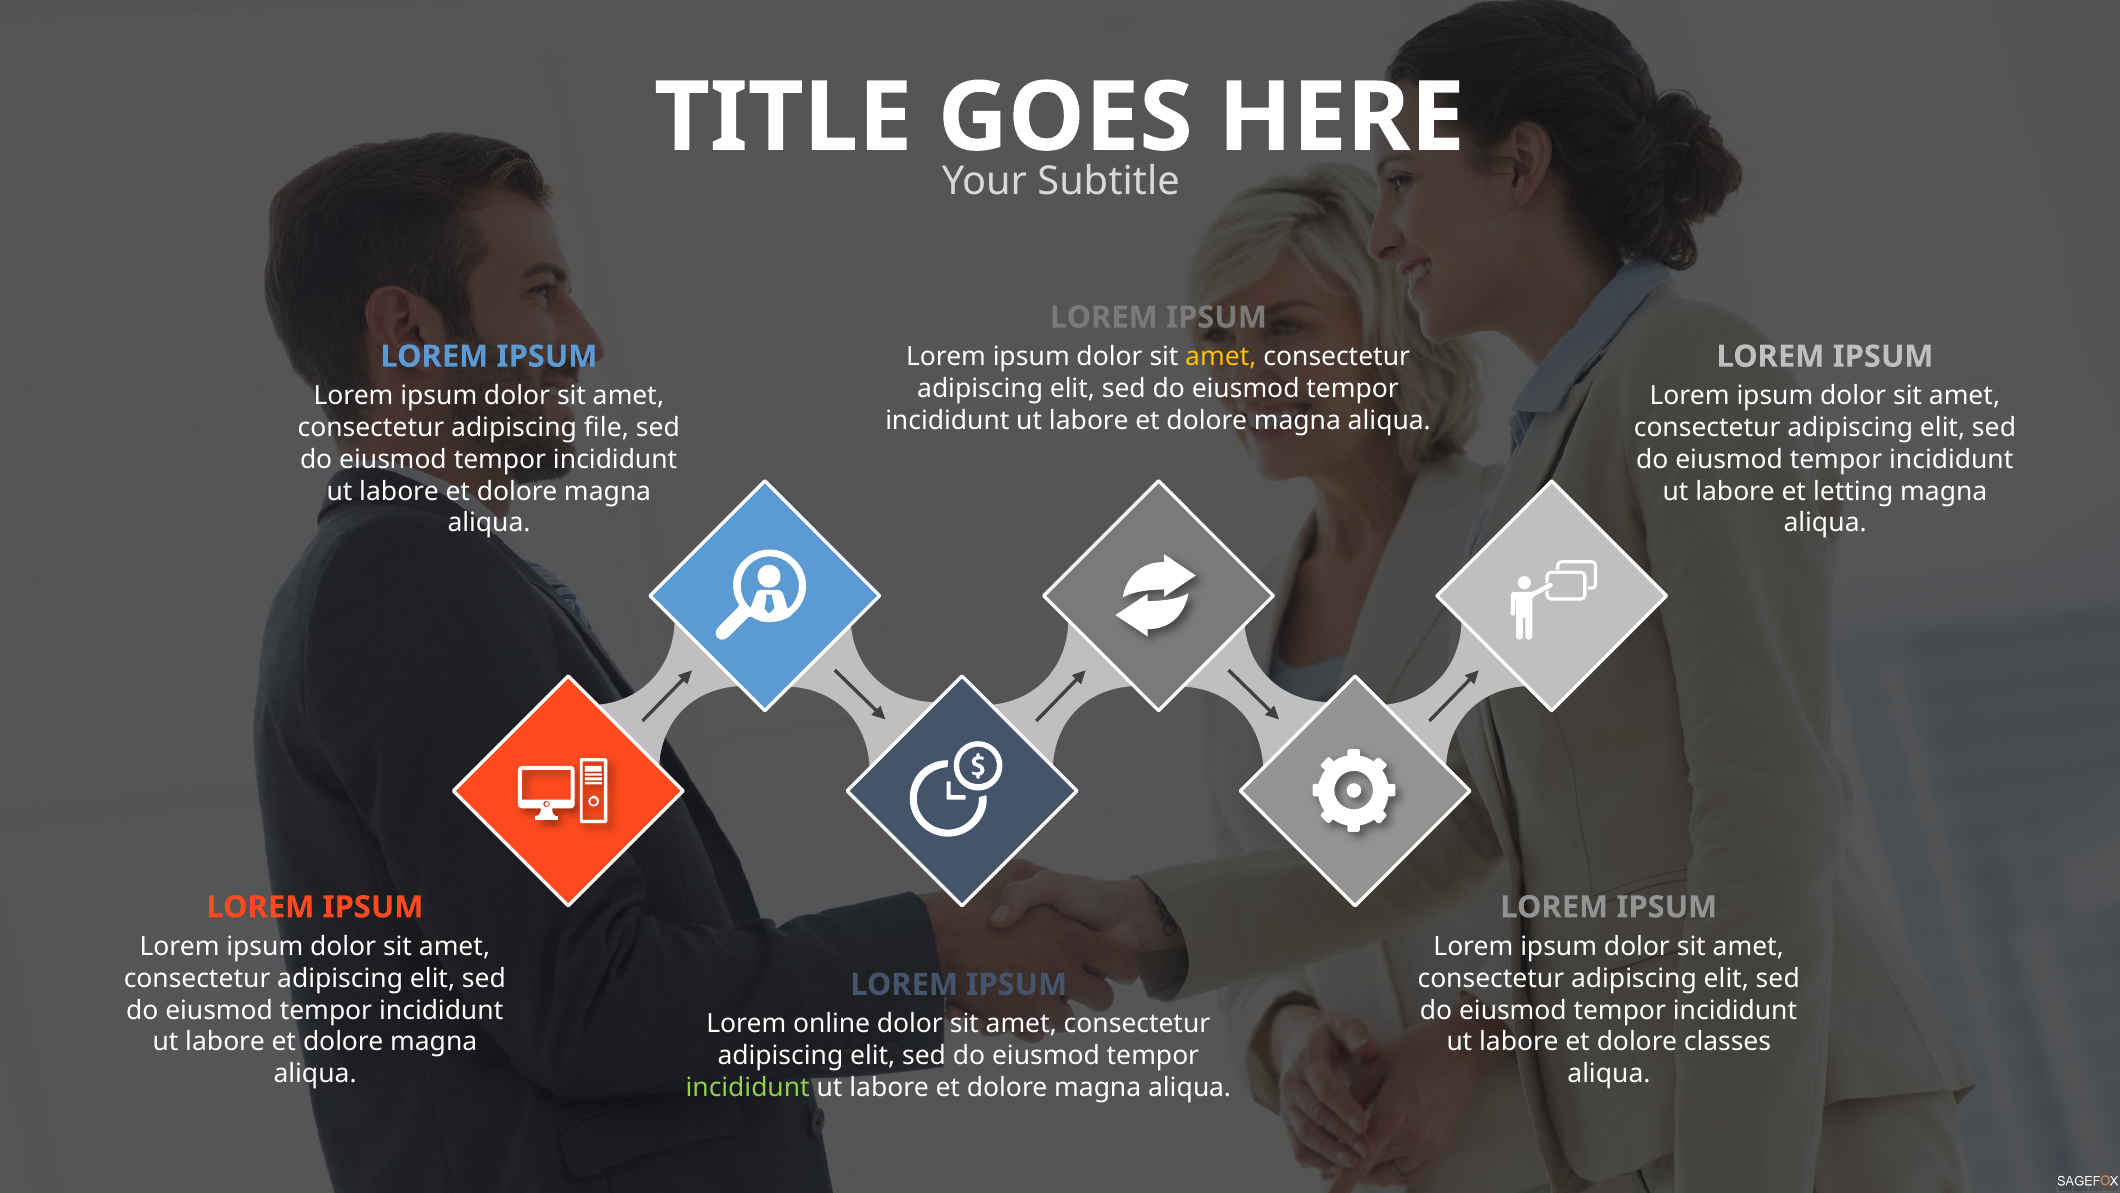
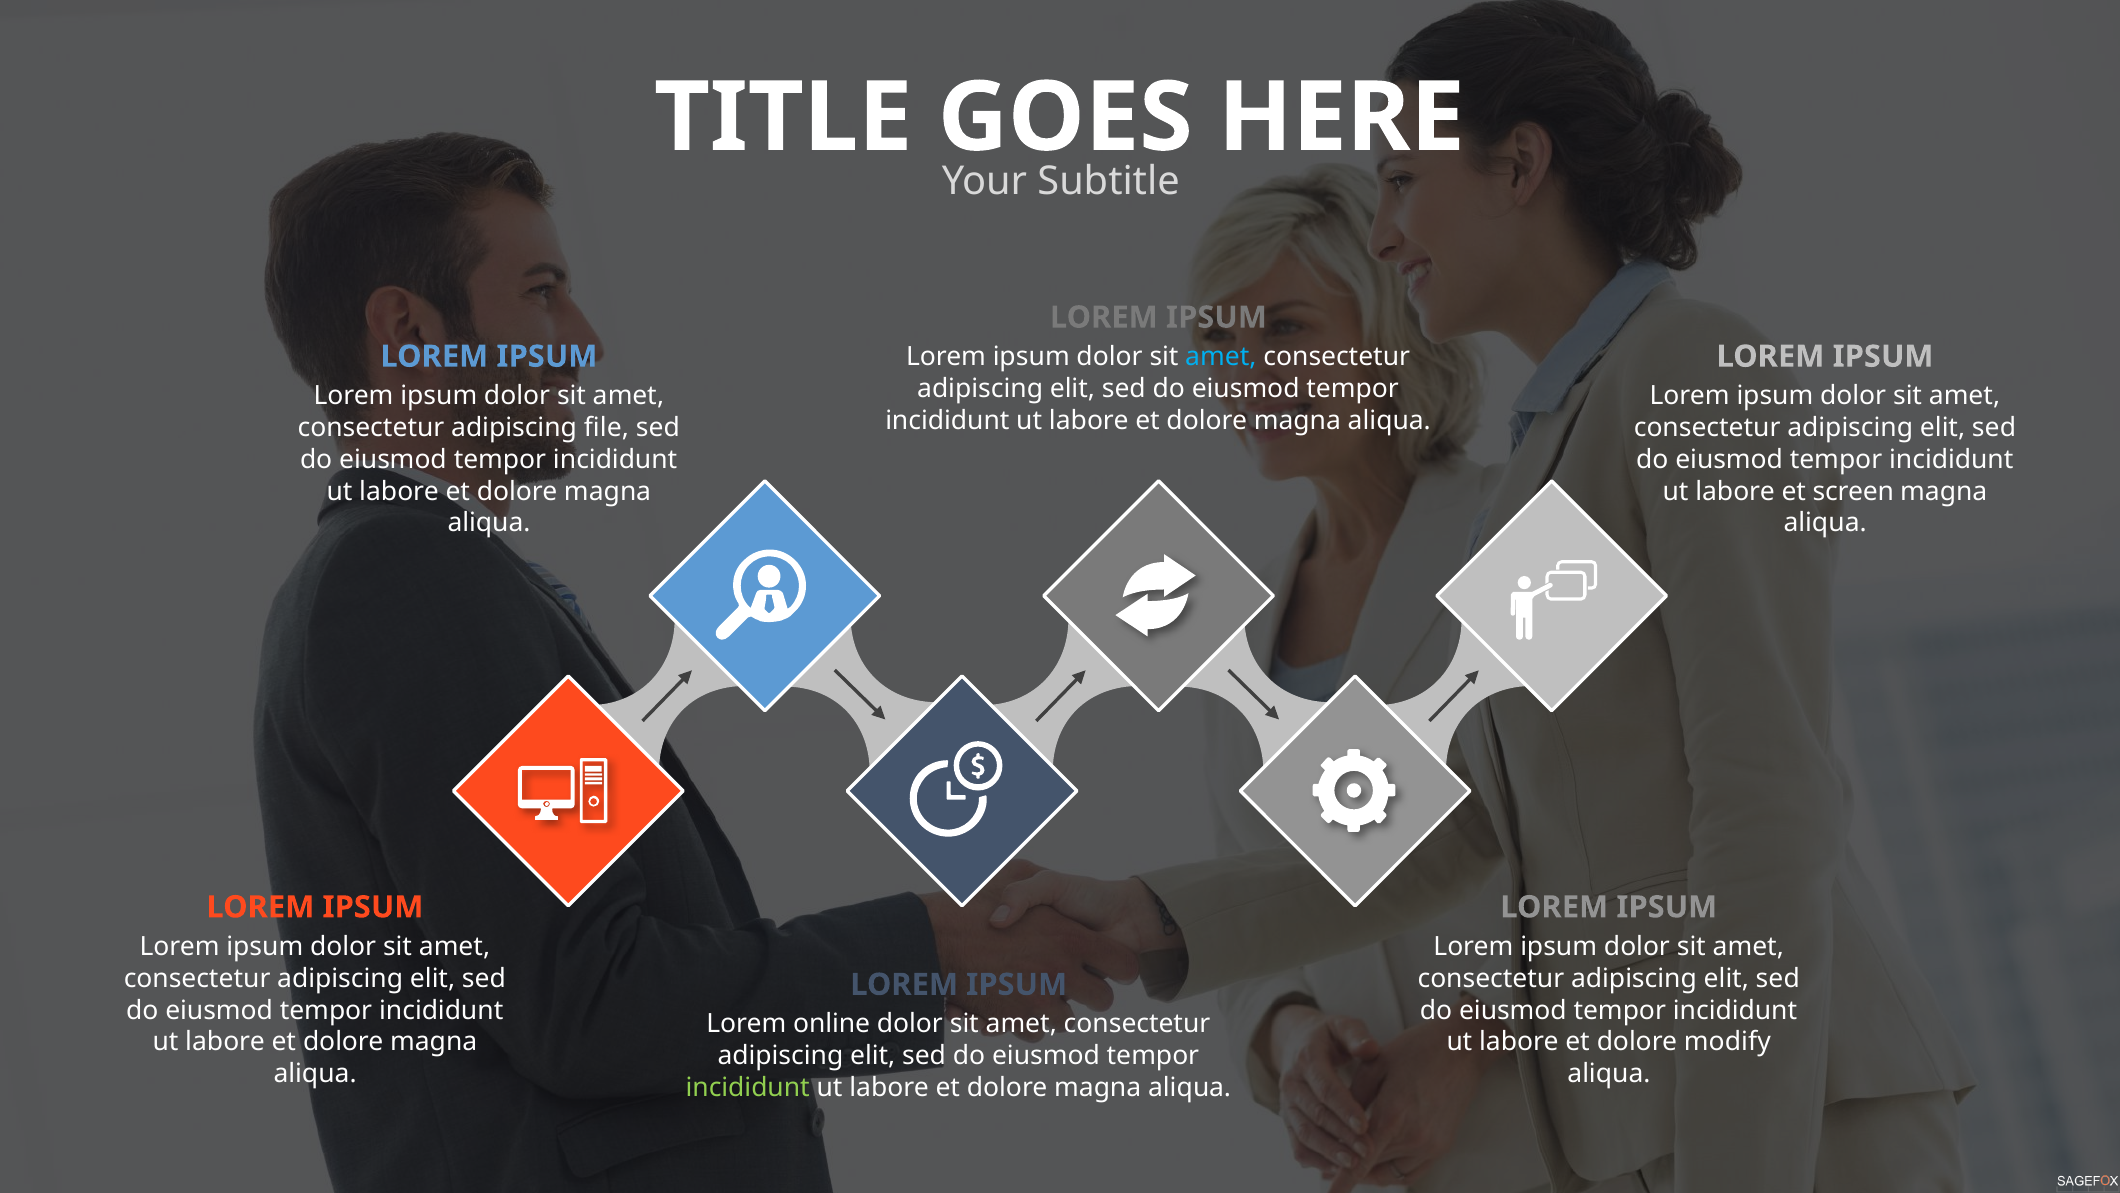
amet colour: yellow -> light blue (1221, 357)
letting: letting -> screen (1853, 491)
classes: classes -> modify (1727, 1042)
